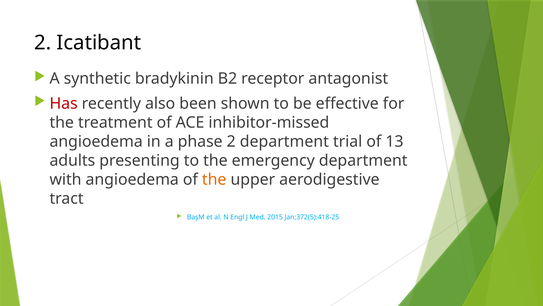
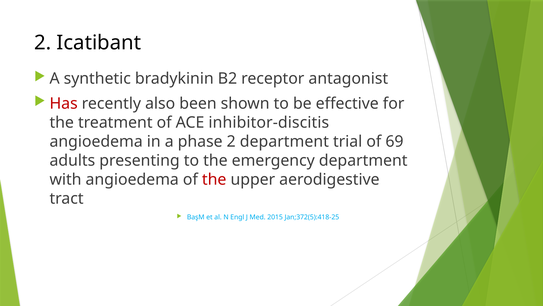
inhibitor-missed: inhibitor-missed -> inhibitor-discitis (269, 122)
13: 13 -> 69 (395, 141)
the colour: orange -> red (214, 179)
